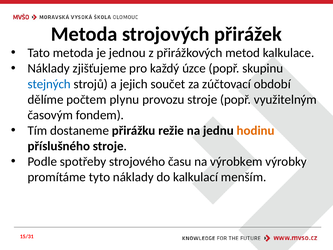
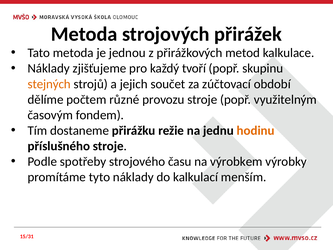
úzce: úzce -> tvoří (194, 68)
stejných colour: blue -> orange (49, 84)
plynu: plynu -> různé (124, 99)
